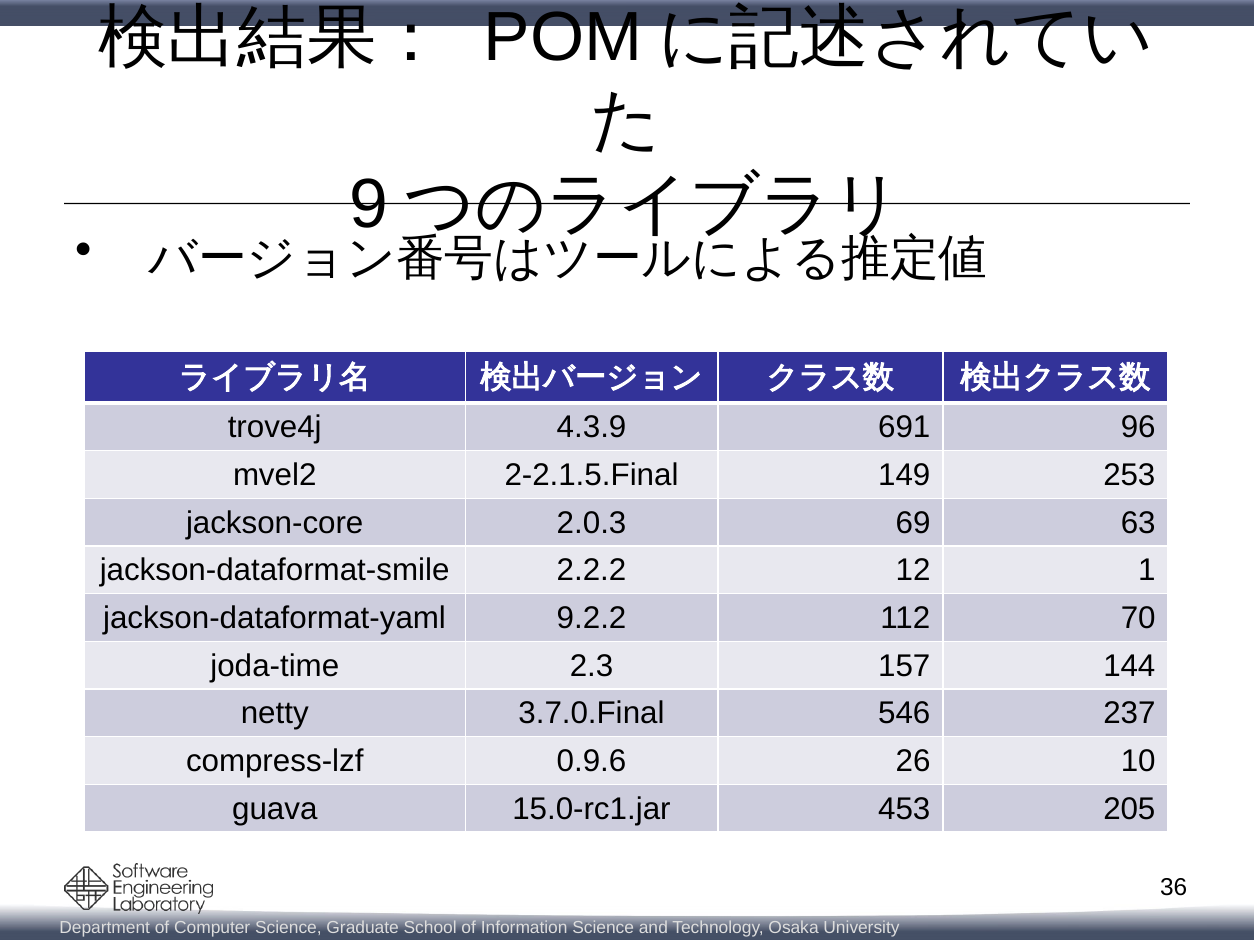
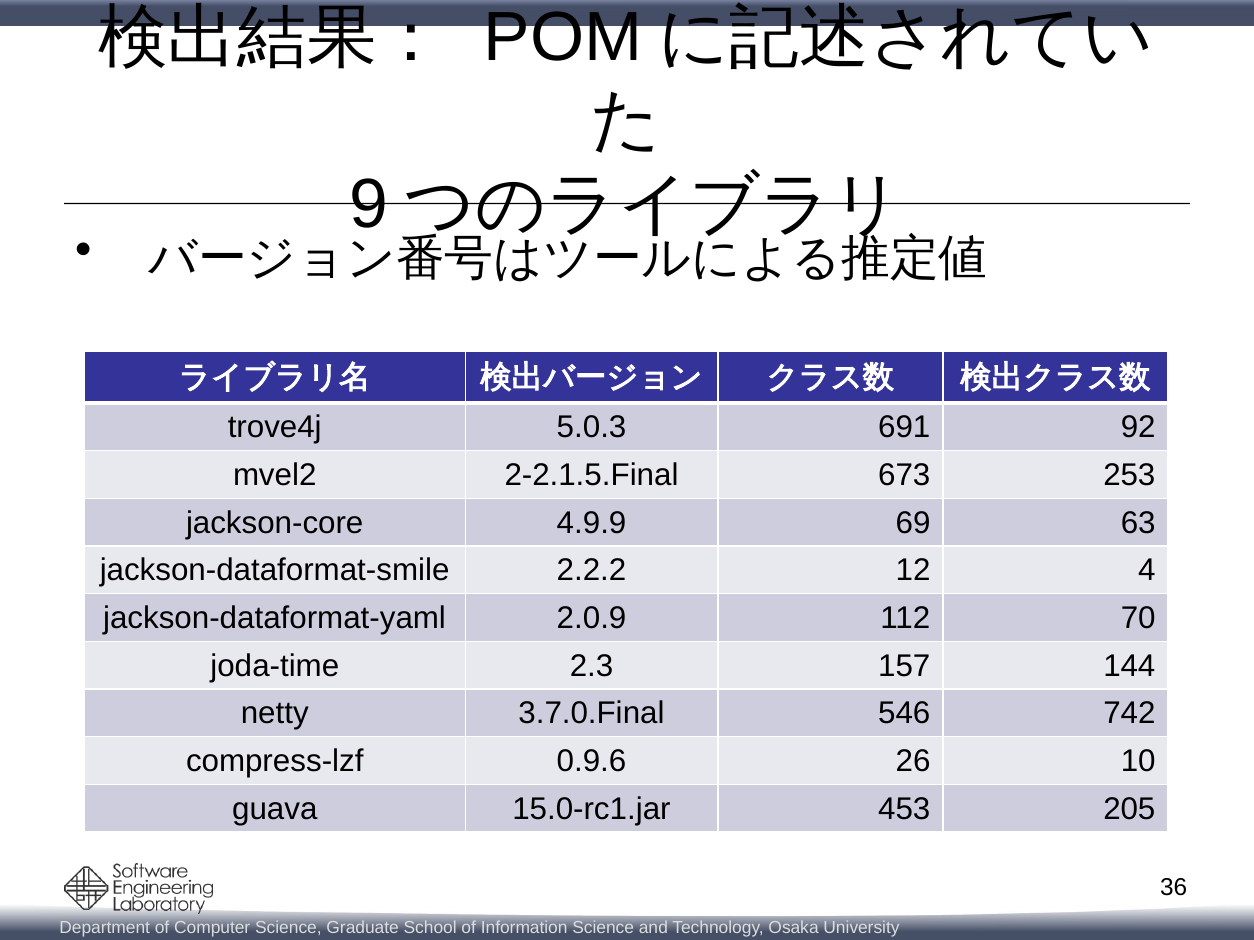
4.3.9: 4.3.9 -> 5.0.3 (592, 428)
96: 96 -> 92 (1138, 428)
149: 149 -> 673 (904, 475)
2.0.3: 2.0.3 -> 4.9.9 (592, 523)
1: 1 -> 4 (1147, 571)
9.2.2: 9.2.2 -> 2.0.9 (592, 618)
237: 237 -> 742 (1129, 714)
